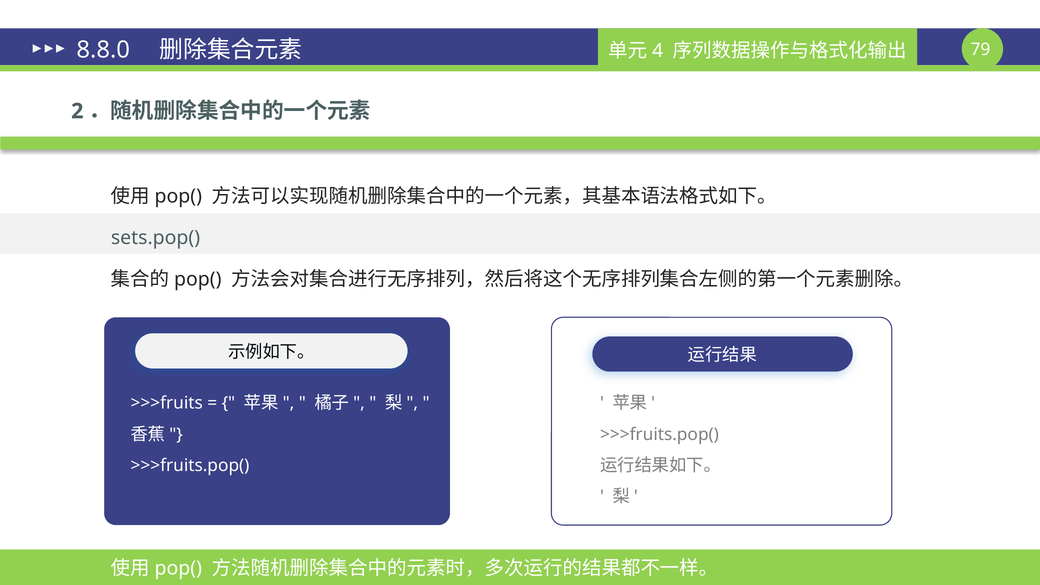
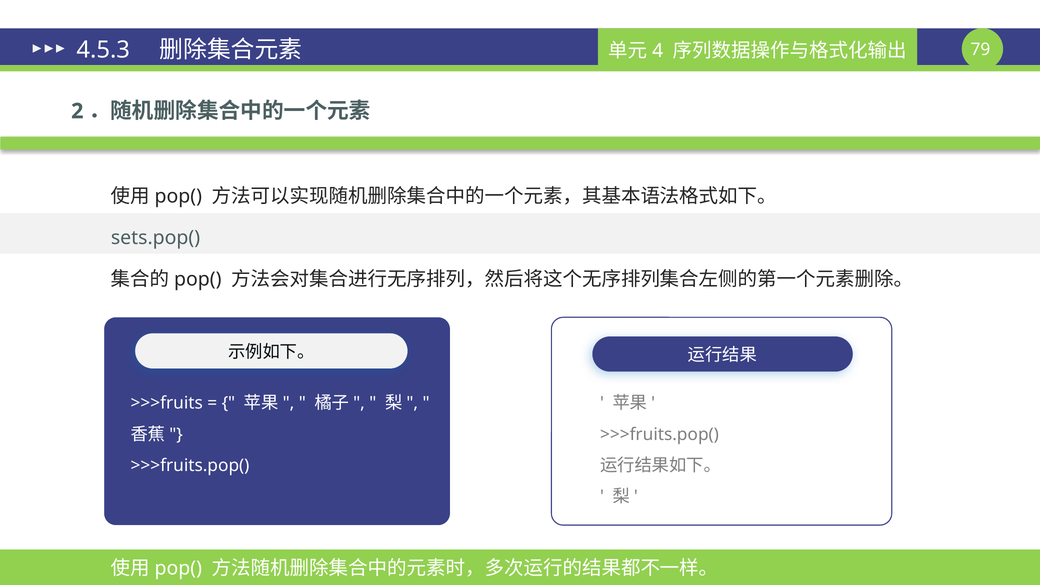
8.8.0: 8.8.0 -> 4.5.3 (103, 50)
